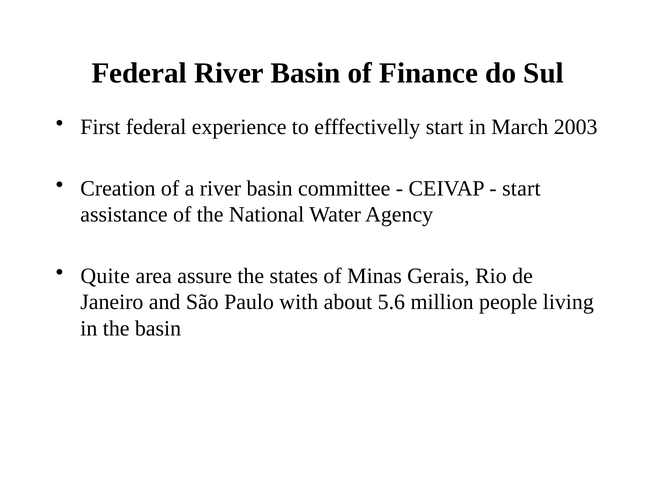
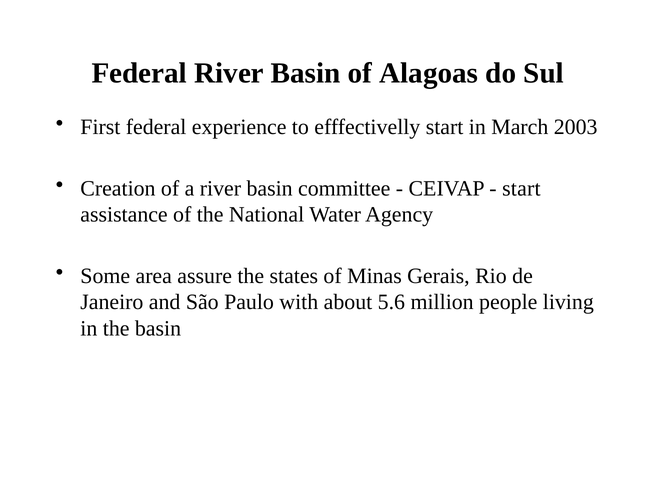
Finance: Finance -> Alagoas (429, 73)
Quite: Quite -> Some (105, 276)
